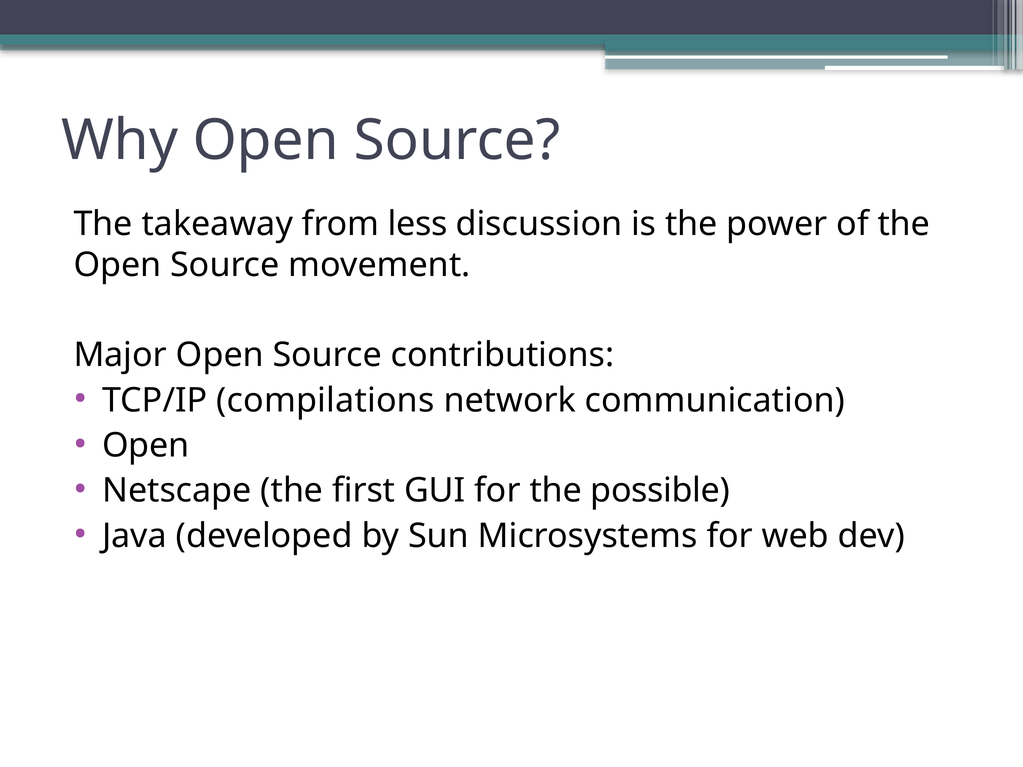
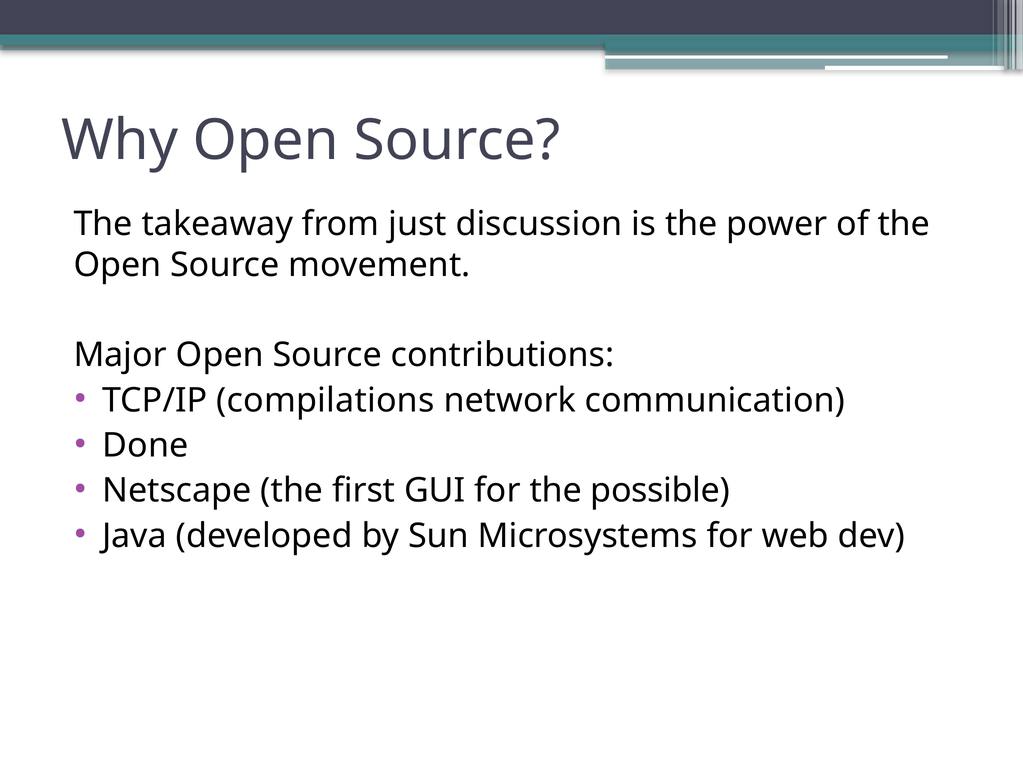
less: less -> just (418, 224)
Open: Open -> Done (145, 446)
